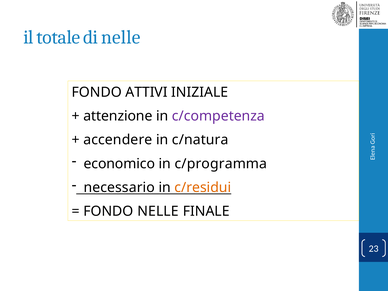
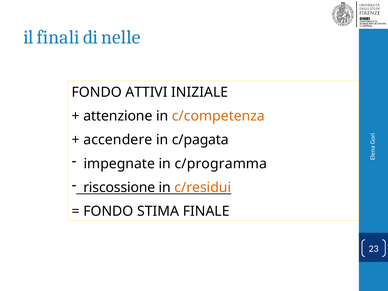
totale: totale -> finali (58, 37)
c/competenza colour: purple -> orange (218, 116)
c/natura: c/natura -> c/pagata (200, 140)
economico: economico -> impegnate (119, 164)
necessario: necessario -> riscossione (119, 187)
FONDO NELLE: NELLE -> STIMA (158, 211)
